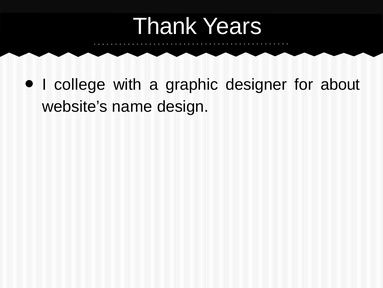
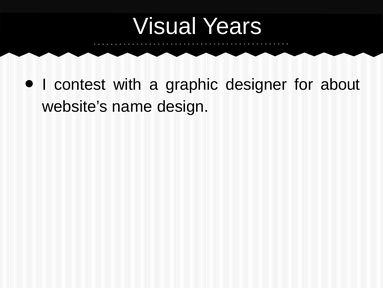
Thank: Thank -> Visual (165, 26)
college: college -> contest (80, 84)
